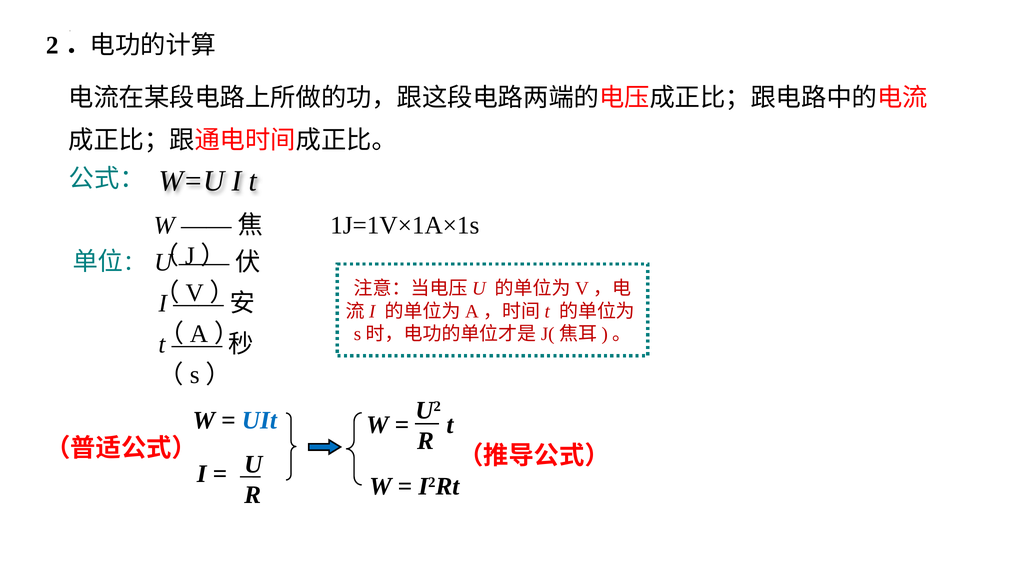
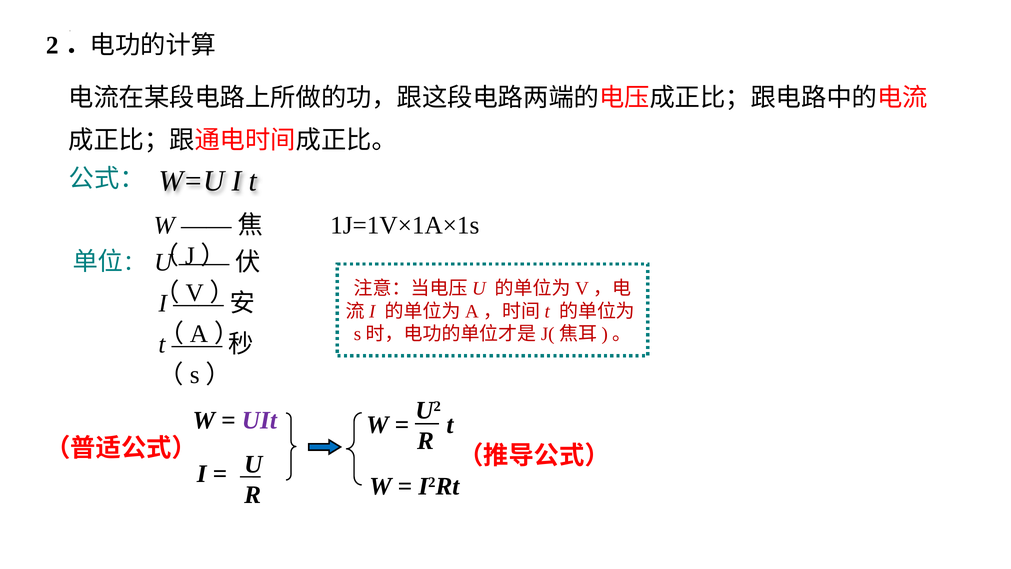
UIt colour: blue -> purple (259, 420)
